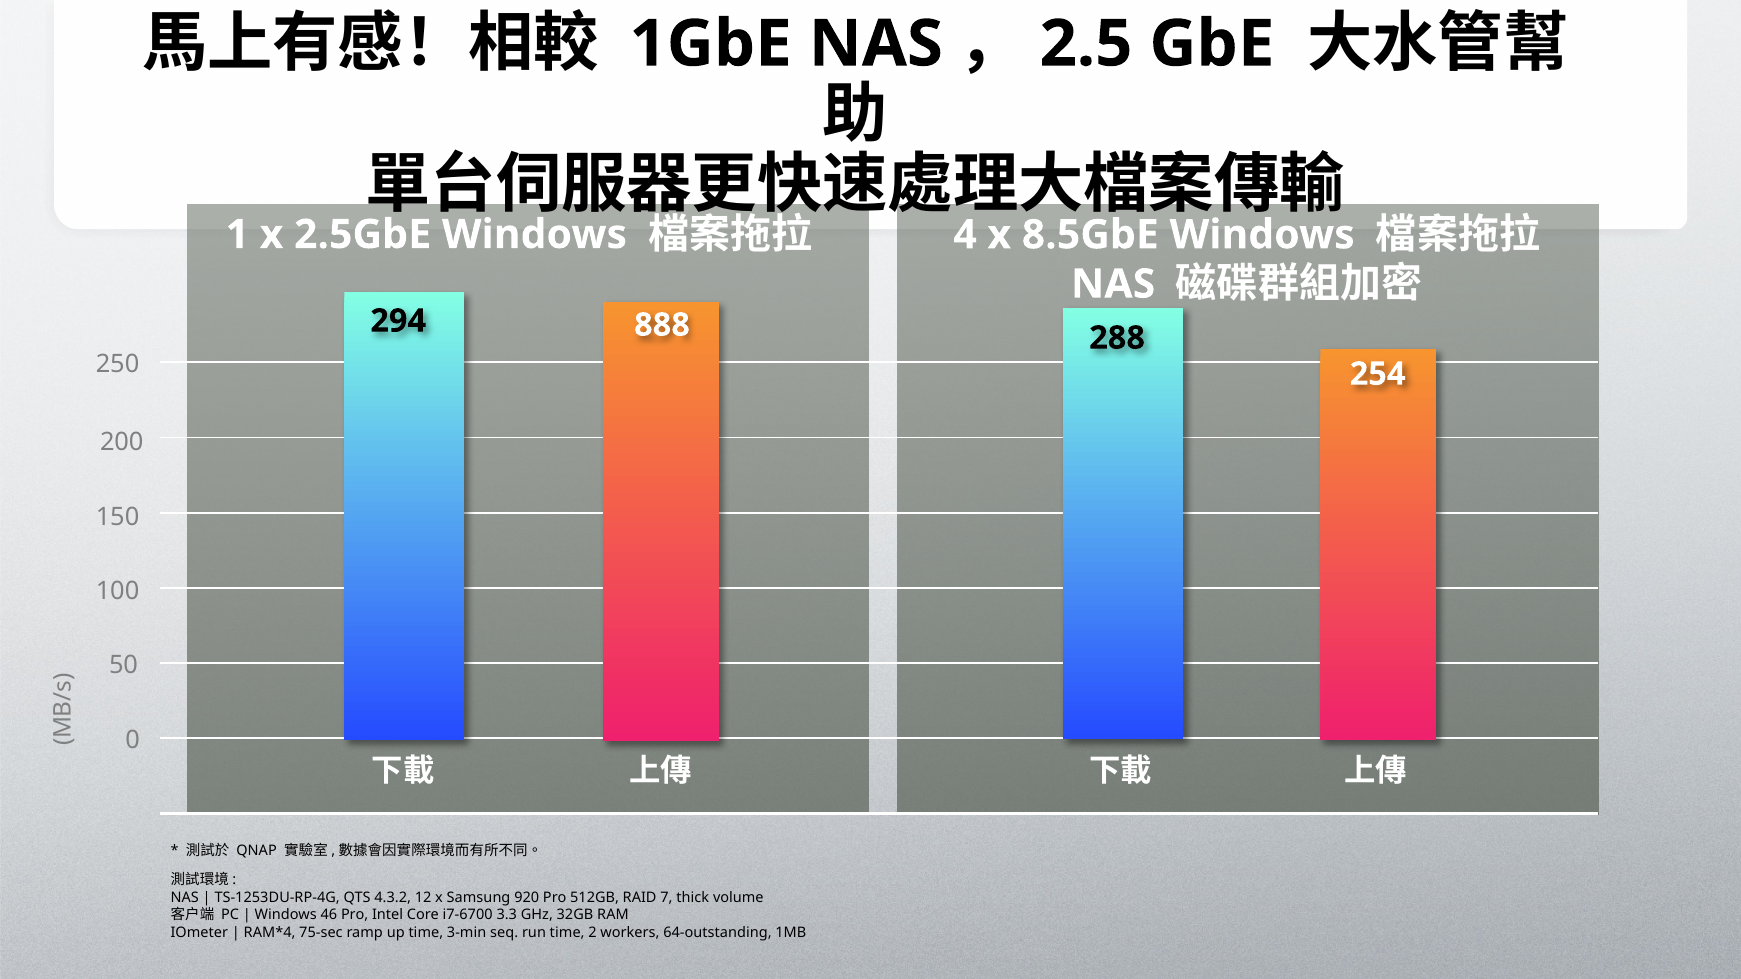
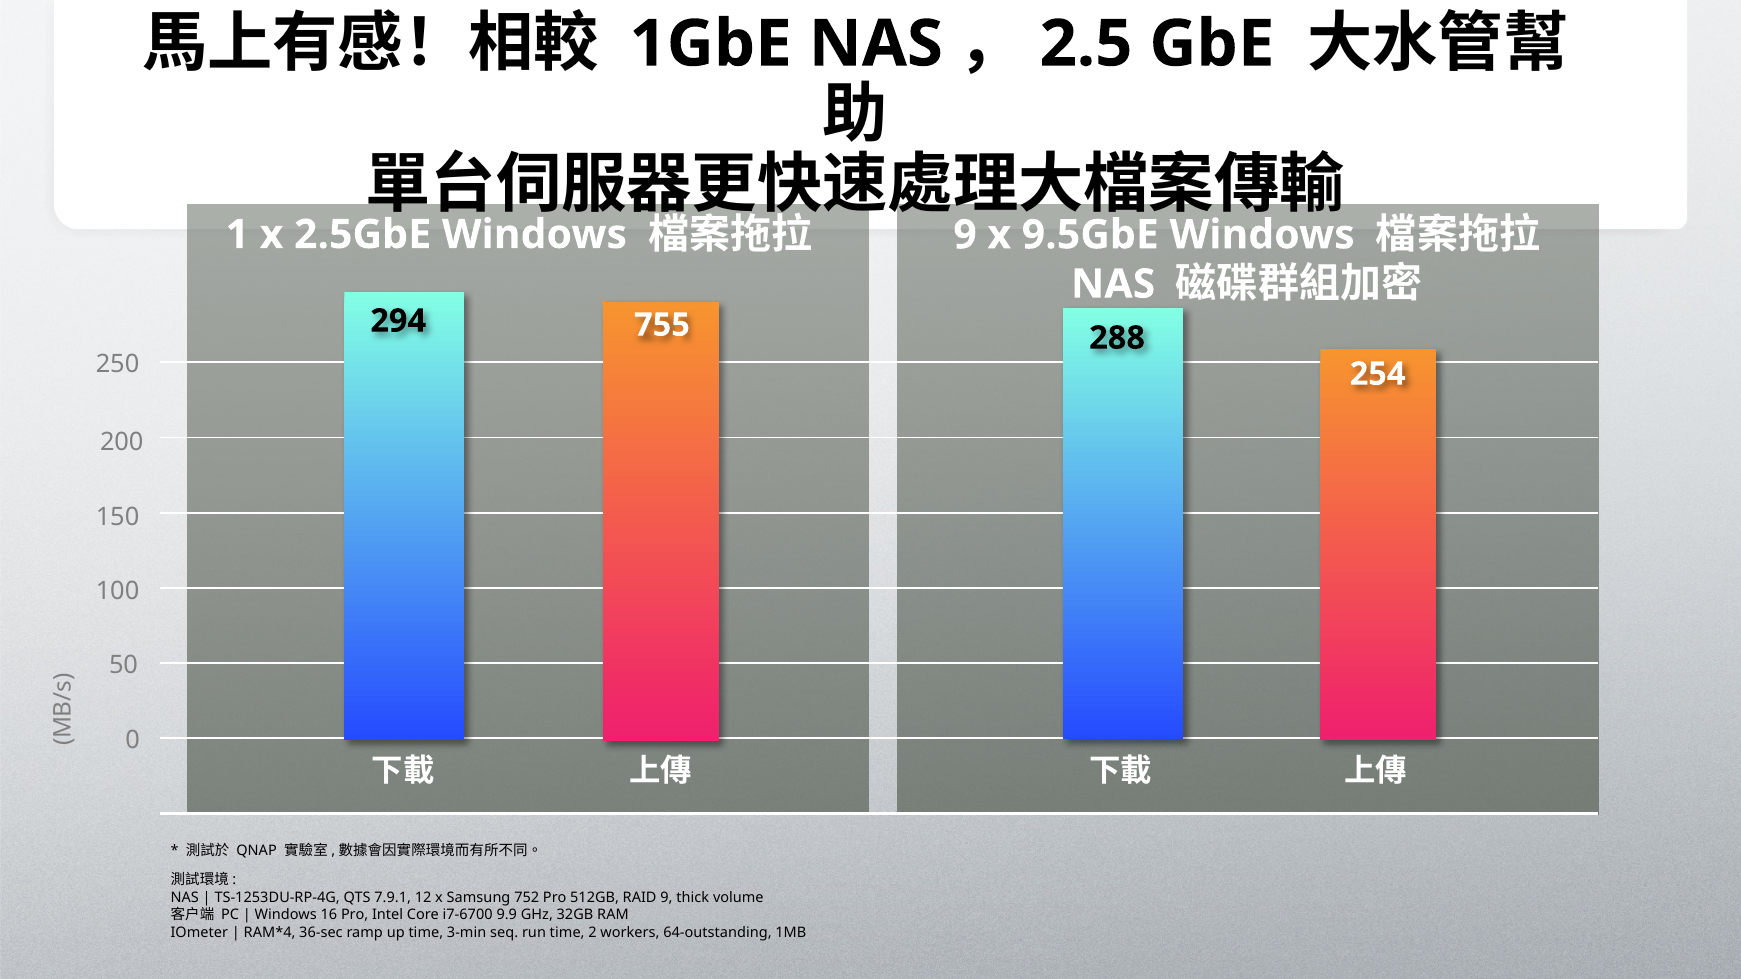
4: 4 -> 9 (965, 235)
8.5GbE: 8.5GbE -> 9.5GbE (1090, 235)
888: 888 -> 755 (662, 325)
4.3.2: 4.3.2 -> 7.9.1 (393, 898)
920: 920 -> 752 (527, 898)
RAID 7: 7 -> 9 (667, 898)
46: 46 -> 16 (329, 915)
3.3: 3.3 -> 9.9 (507, 915)
75-sec: 75-sec -> 36-sec (321, 933)
